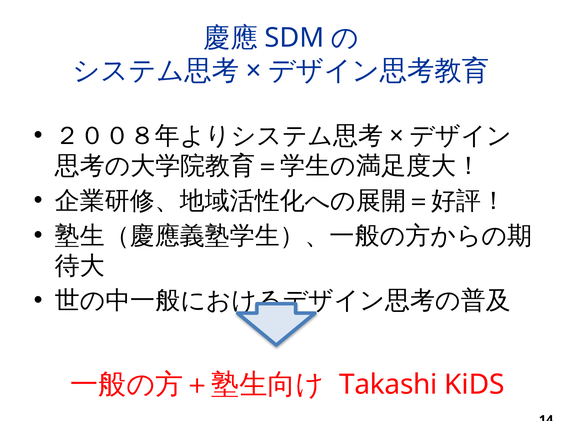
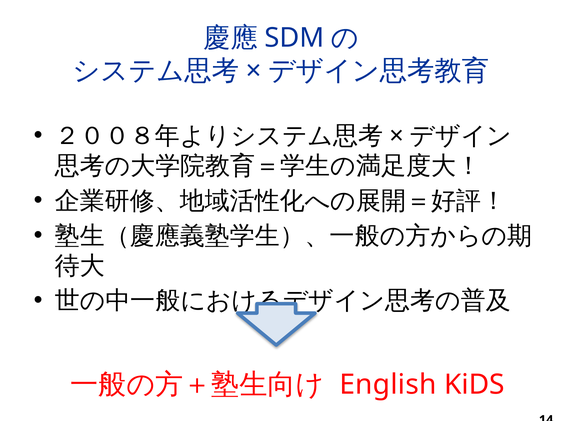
Takashi: Takashi -> English (388, 385)
